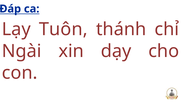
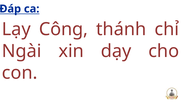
Tuôn: Tuôn -> Công (63, 29)
